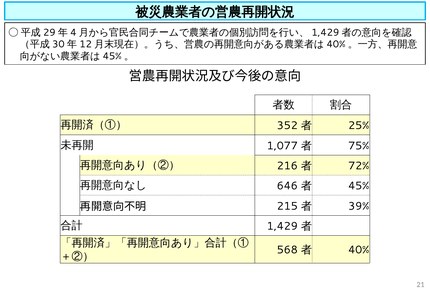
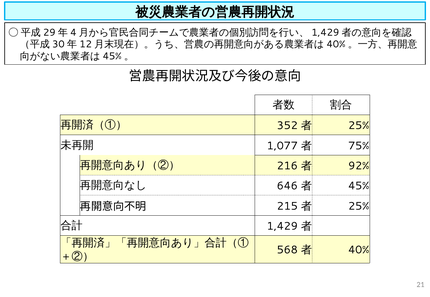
72%: 72% -> 92% (359, 166)
39%: 39% -> 25% (359, 207)
